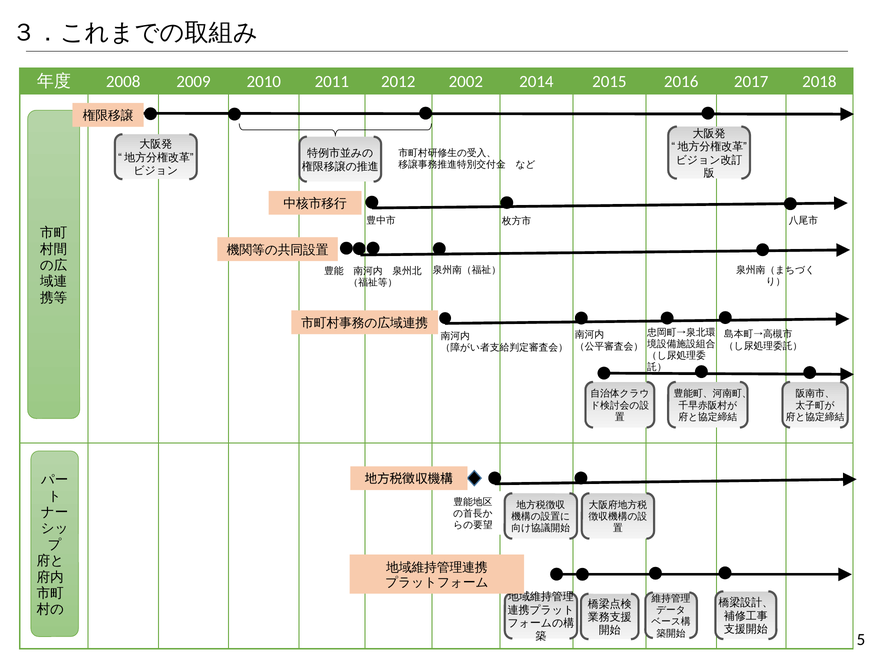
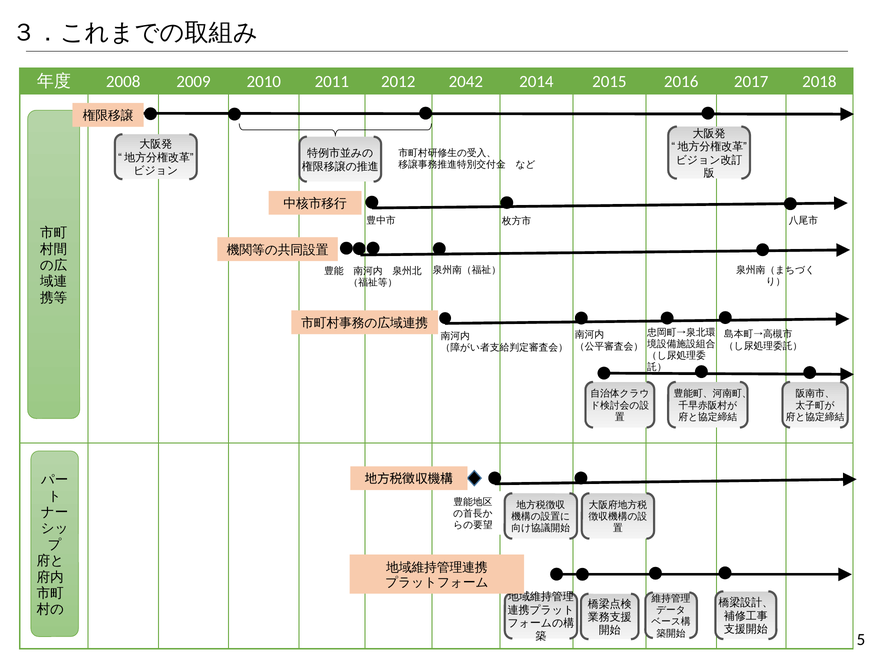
2002: 2002 -> 2042 (466, 81)
